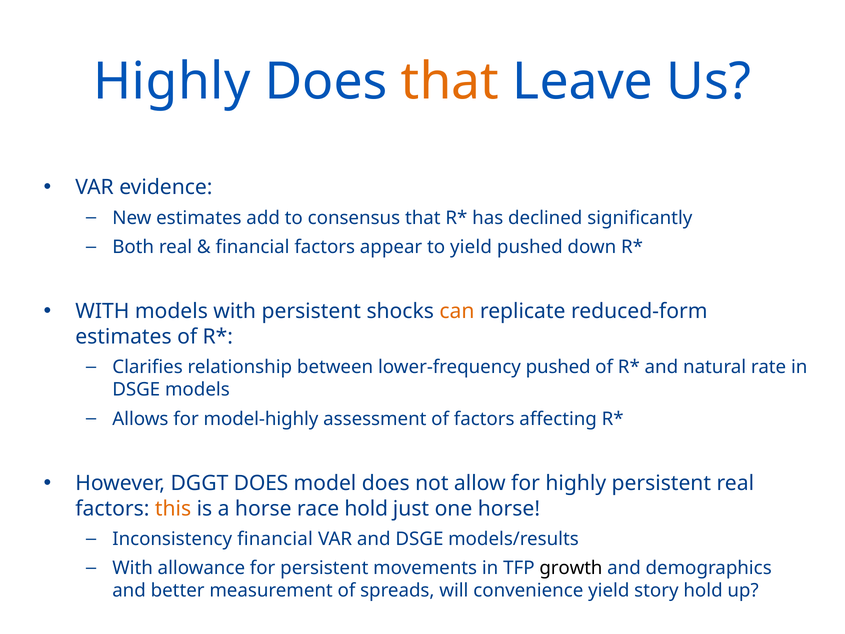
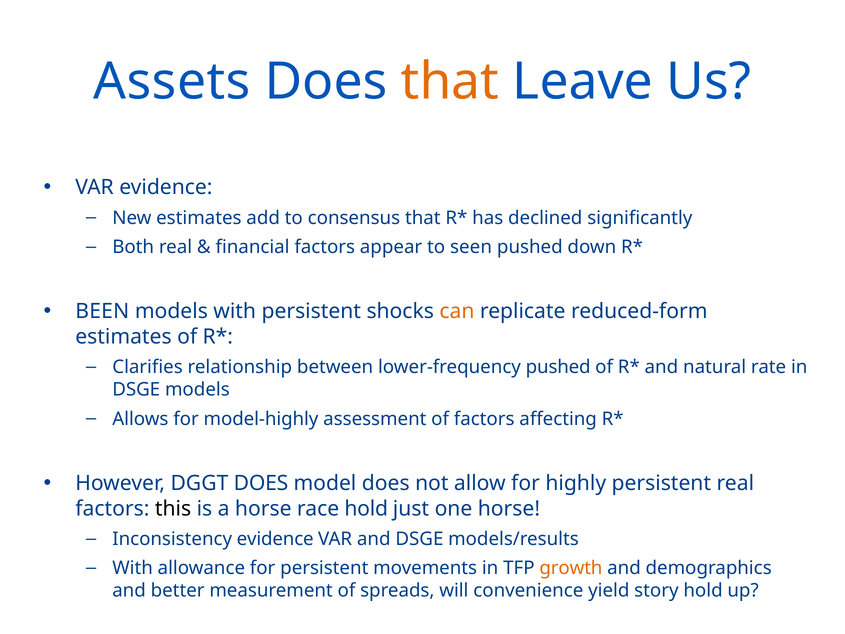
Highly: Highly -> Assets (172, 82)
to yield: yield -> seen (471, 247)
WITH: WITH -> BEEN (102, 311)
this colour: orange -> black (173, 509)
Inconsistency financial: financial -> evidence (275, 539)
growth colour: black -> orange (571, 568)
